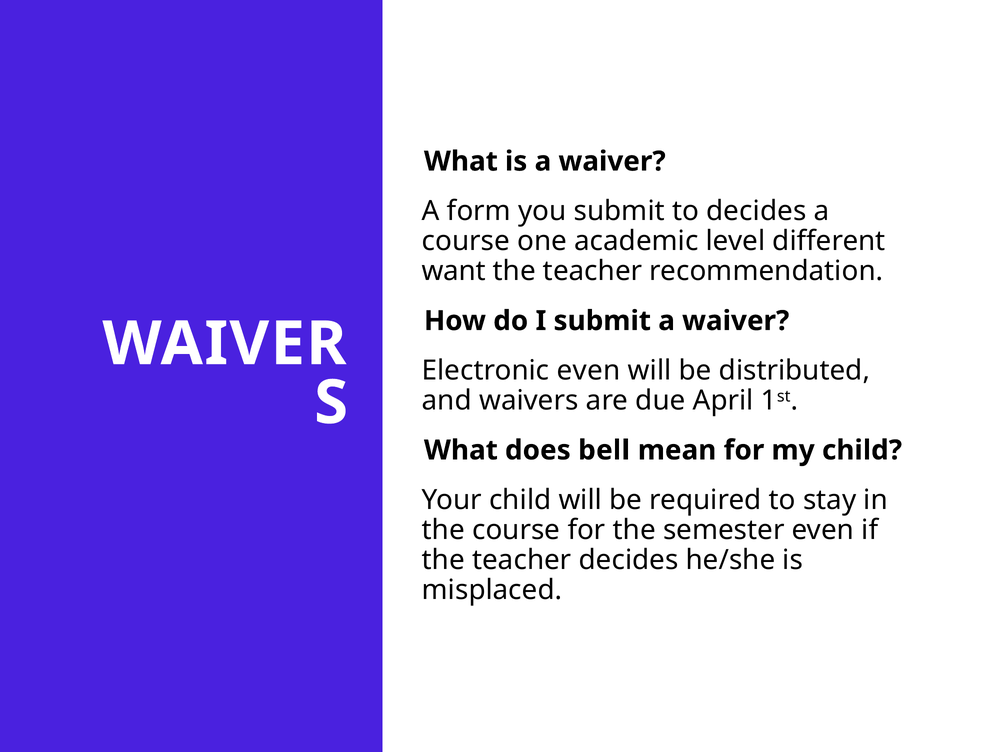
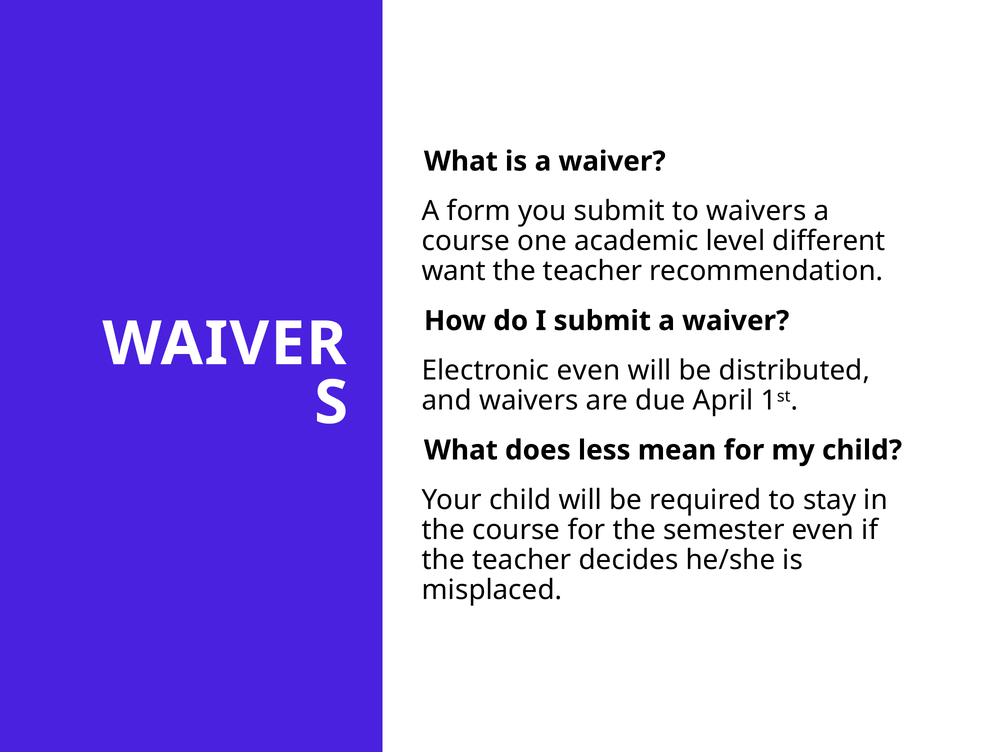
to decides: decides -> waivers (756, 211)
bell: bell -> less (604, 450)
